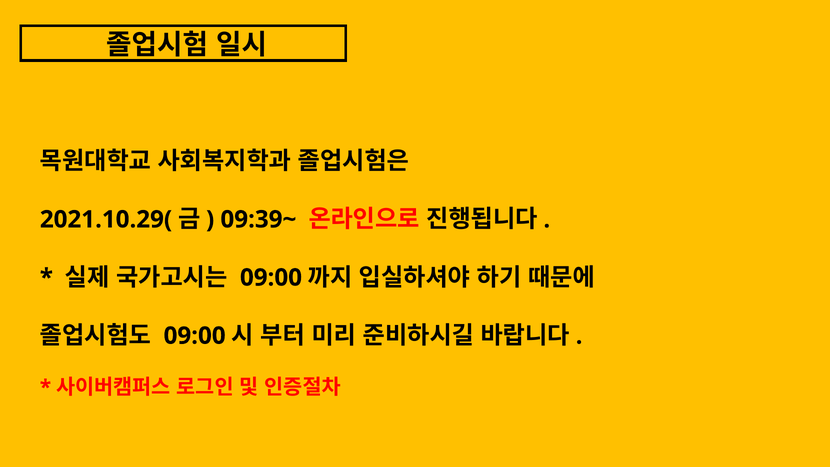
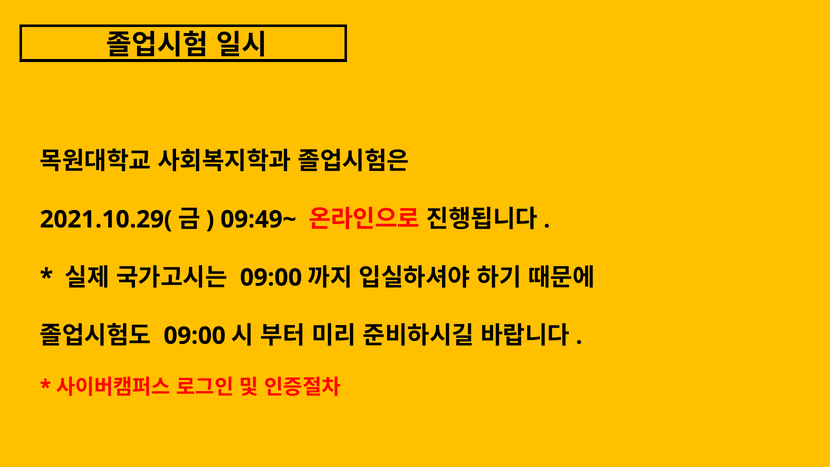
09:39~: 09:39~ -> 09:49~ (258, 219)
